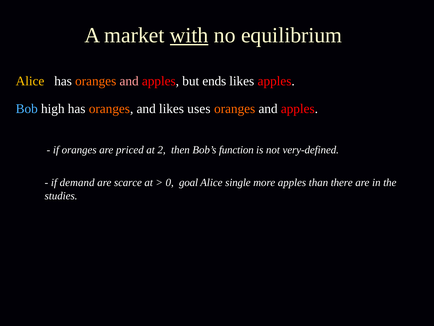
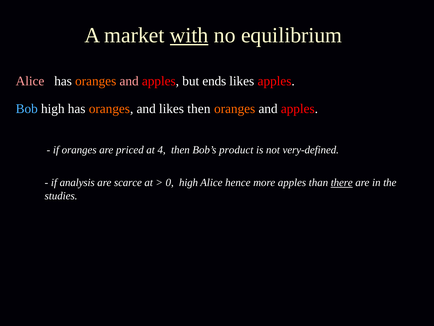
Alice colour: yellow -> pink (30, 81)
likes uses: uses -> then (199, 109)
2: 2 -> 4 (162, 150)
function: function -> product (236, 150)
demand: demand -> analysis (77, 182)
0 goal: goal -> high (189, 182)
single: single -> hence (238, 182)
there underline: none -> present (342, 182)
